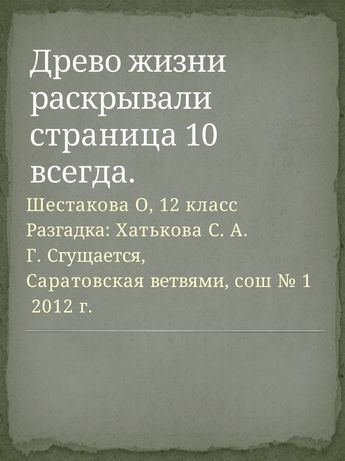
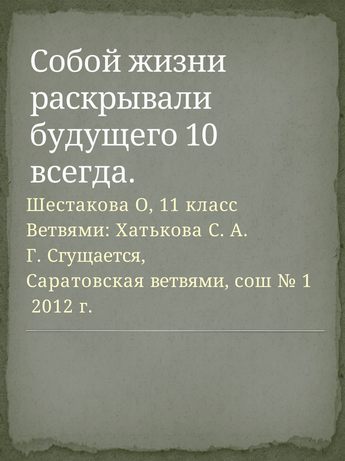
Древо: Древо -> Собой (76, 62)
страница: страница -> будущего (104, 135)
12: 12 -> 11 (169, 205)
Разгадка: Разгадка -> Ветвями (68, 230)
